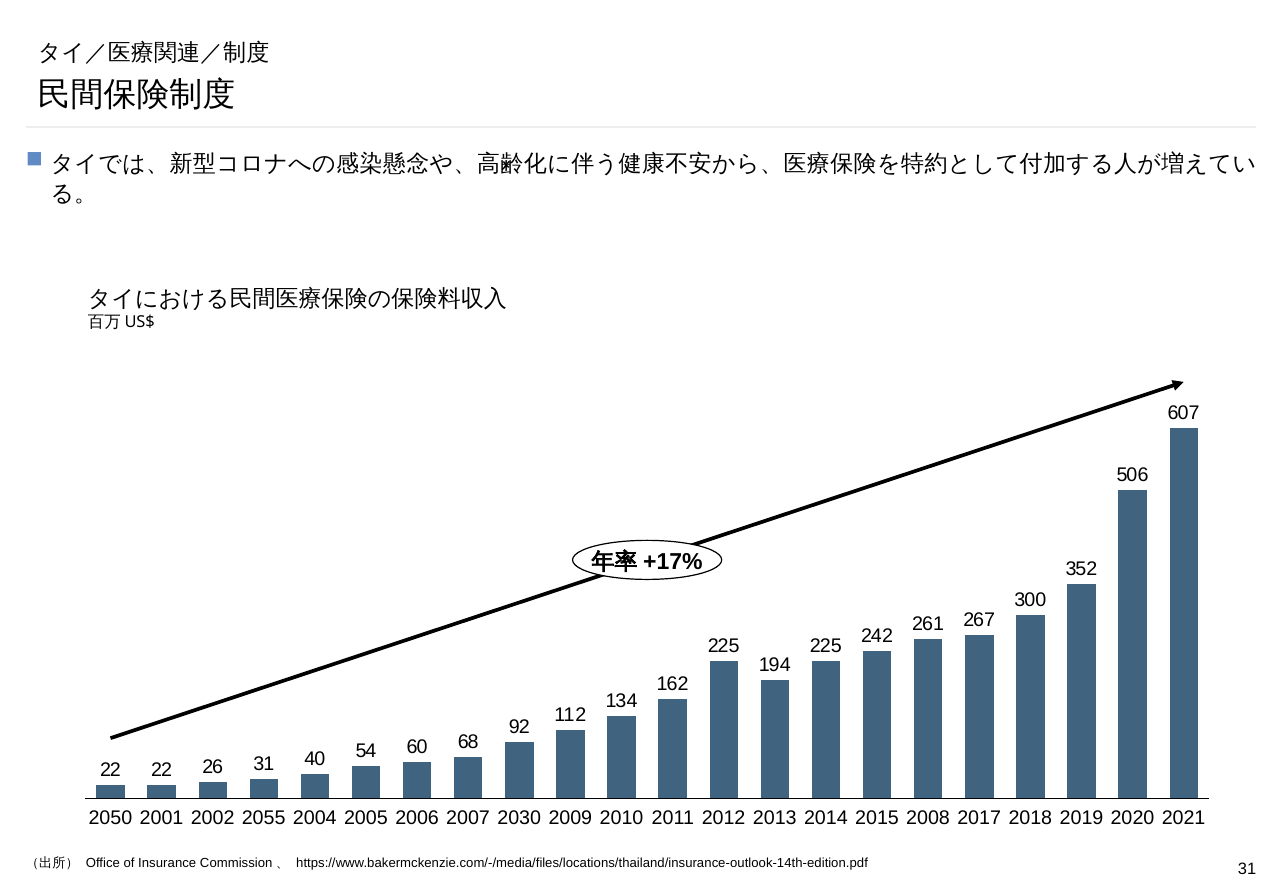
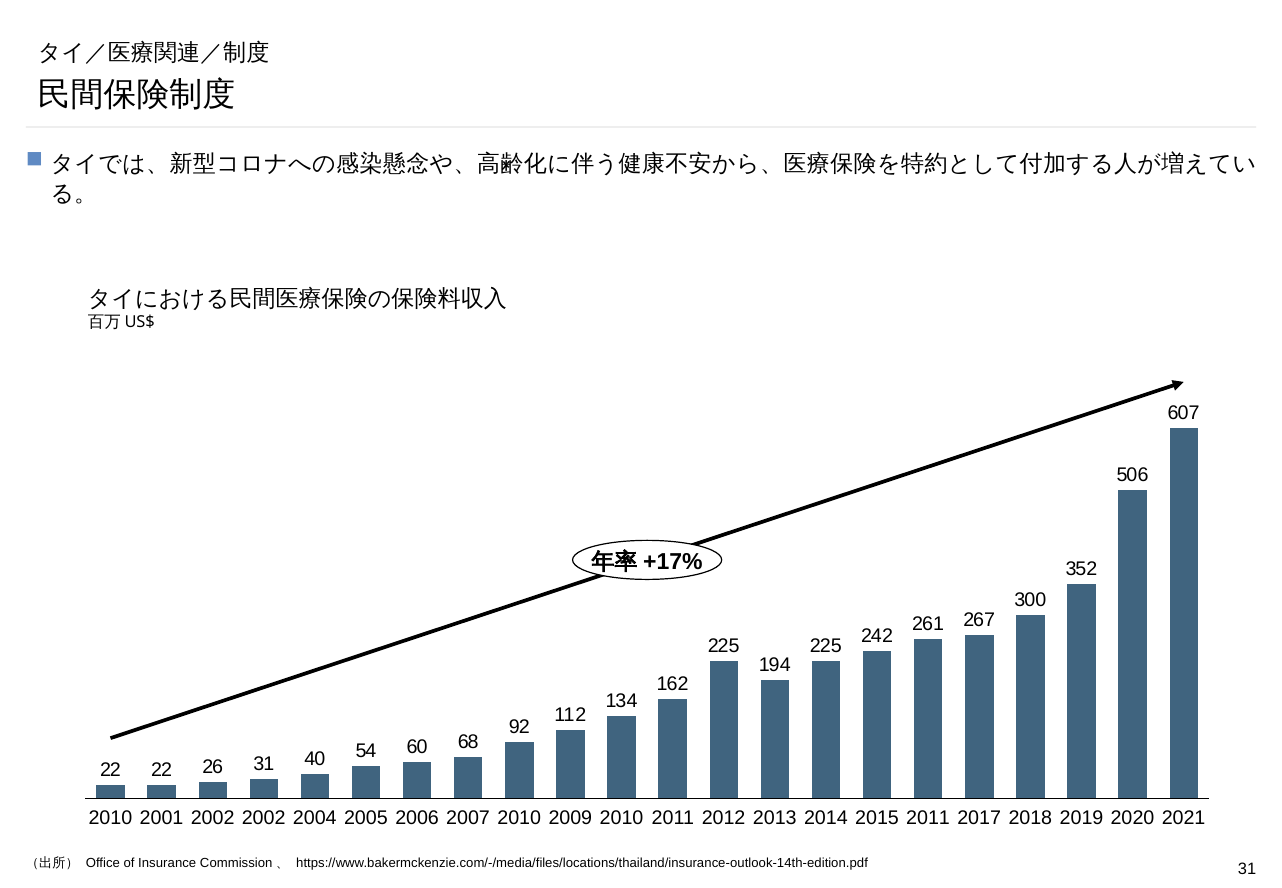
2050: 2050 -> 2010 (110, 818)
2055: 2055 -> 2002 (264, 818)
2006 2030: 2030 -> 2010 (519, 818)
2015 2008: 2008 -> 2011 (928, 818)
